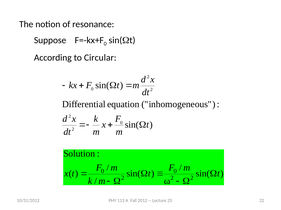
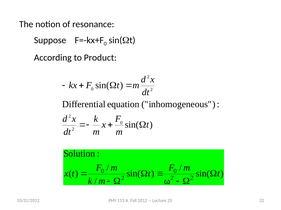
Circular: Circular -> Product (100, 58)
